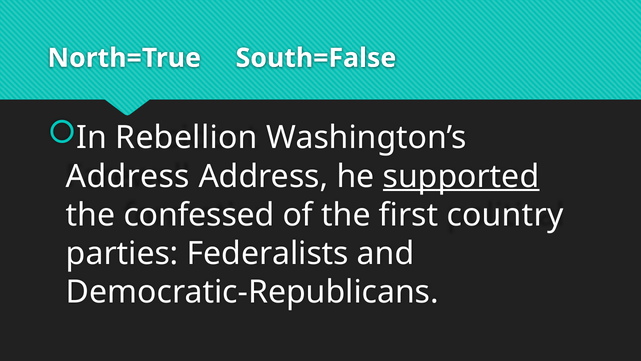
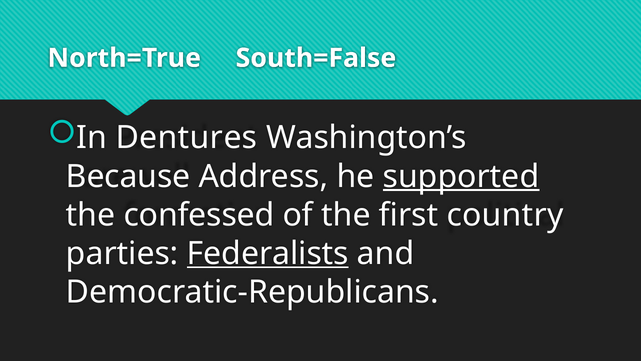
Rebellion: Rebellion -> Dentures (187, 138)
Address: Address -> Because (128, 176)
Federalists underline: none -> present (268, 253)
